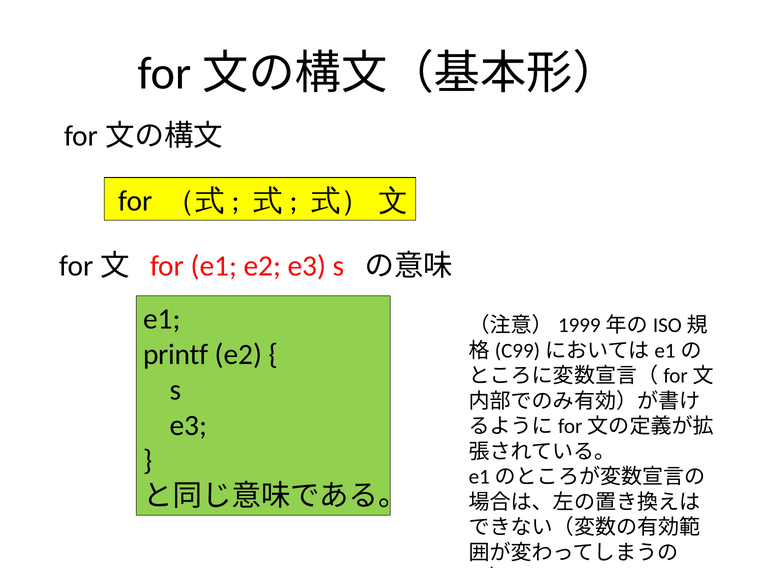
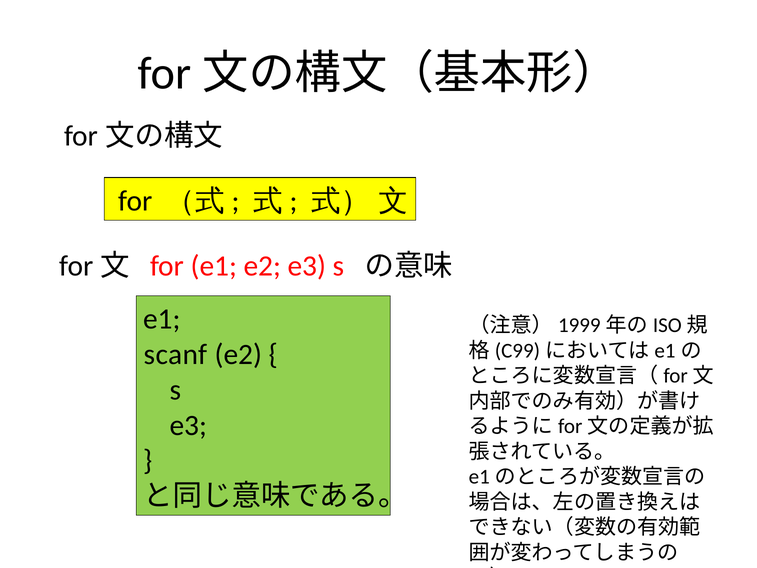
printf: printf -> scanf (176, 354)
